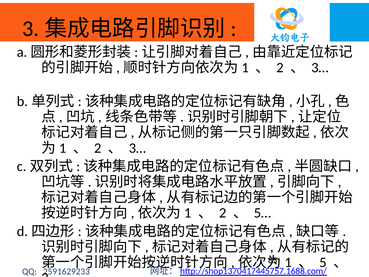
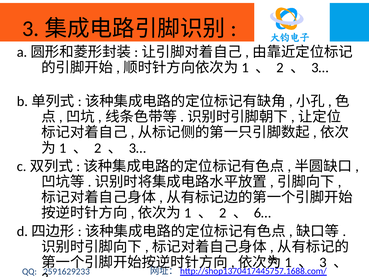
5…: 5… -> 6… (263, 213)
5: 5 -> 3 (323, 262)
